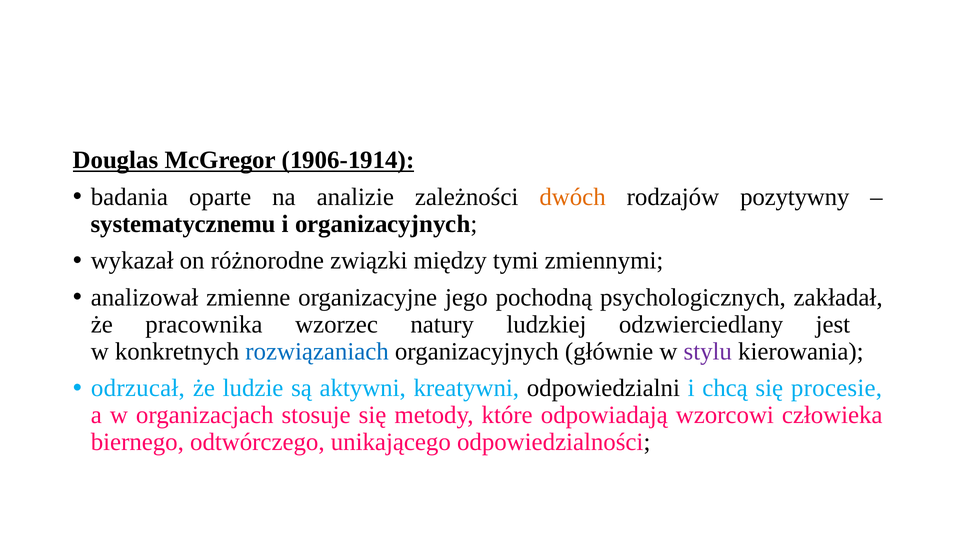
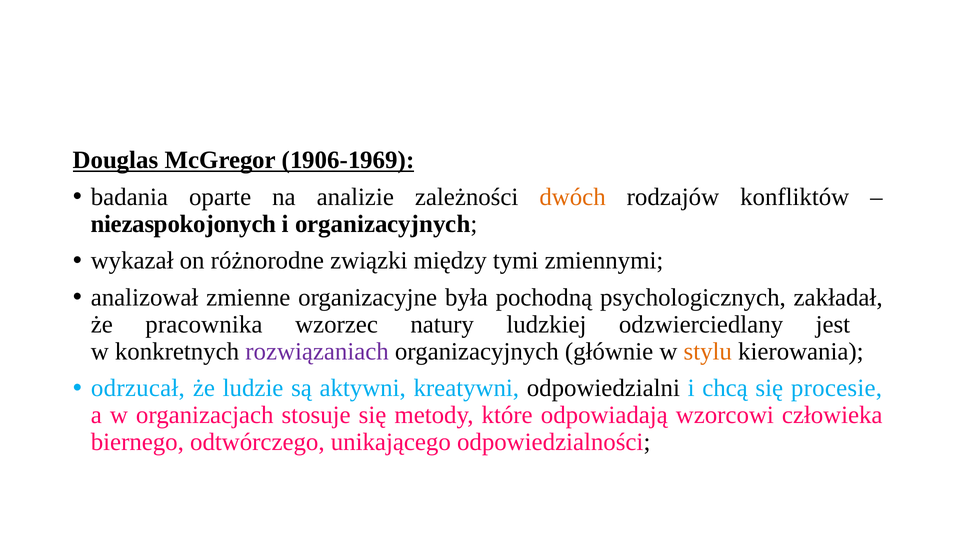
1906-1914: 1906-1914 -> 1906-1969 (348, 160)
pozytywny: pozytywny -> konfliktów (795, 197)
systematycznemu: systematycznemu -> niezaspokojonych (183, 224)
jego: jego -> była (466, 297)
rozwiązaniach colour: blue -> purple (317, 351)
stylu colour: purple -> orange (708, 351)
